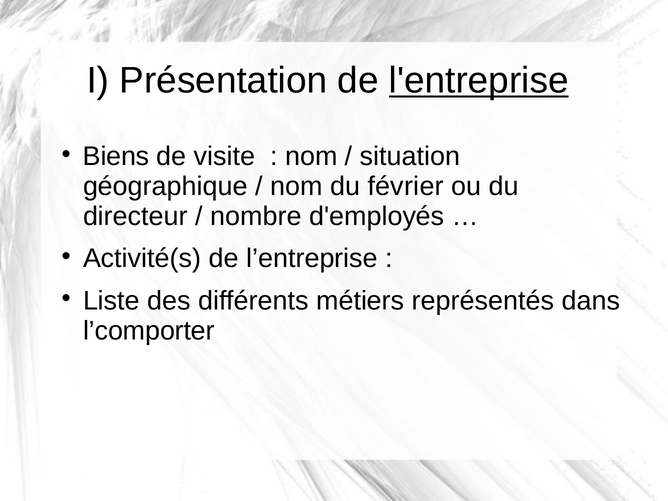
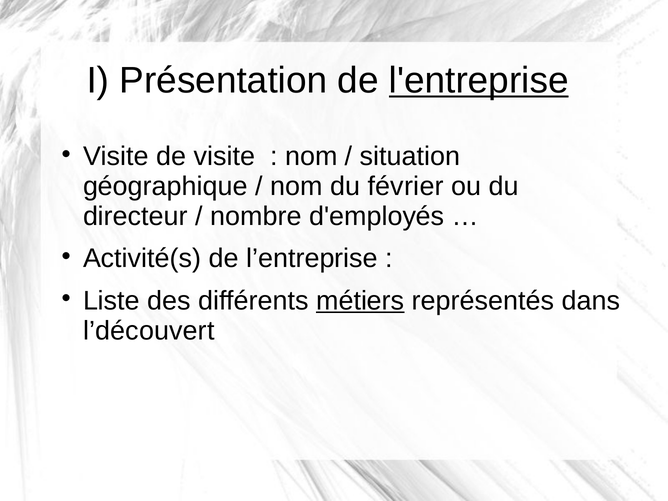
Biens: Biens -> Visite (116, 156)
métiers underline: none -> present (360, 301)
l’comporter: l’comporter -> l’découvert (149, 331)
